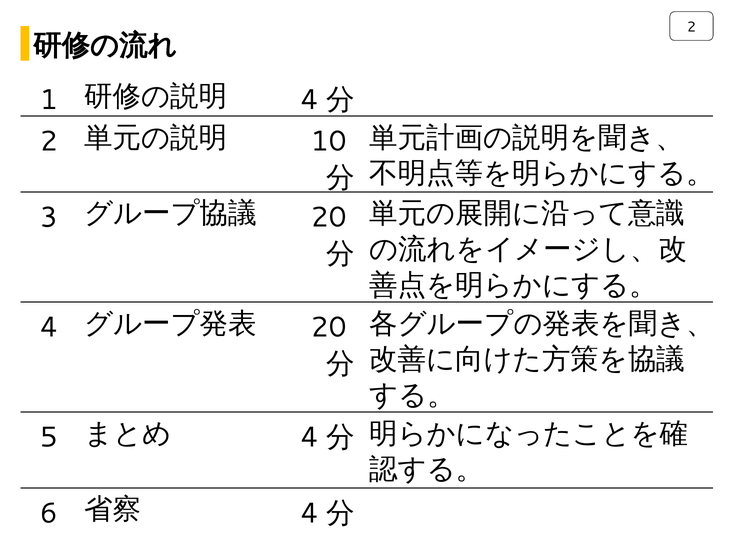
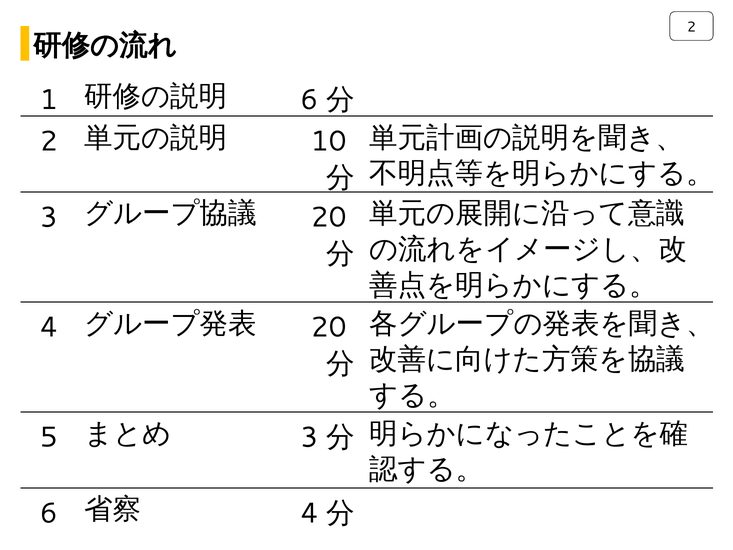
4: 4 -> 6 (309, 100)
4: 4 -> 3 (309, 437)
